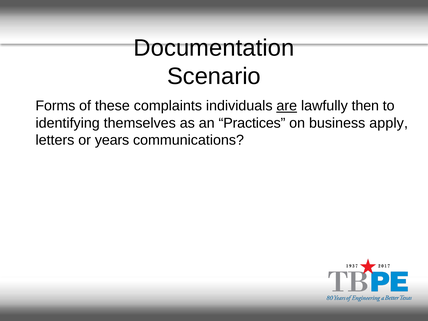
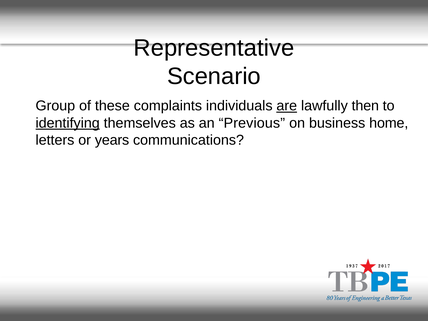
Documentation: Documentation -> Representative (214, 48)
Forms: Forms -> Group (55, 106)
identifying underline: none -> present (68, 123)
Practices: Practices -> Previous (252, 123)
apply: apply -> home (389, 123)
